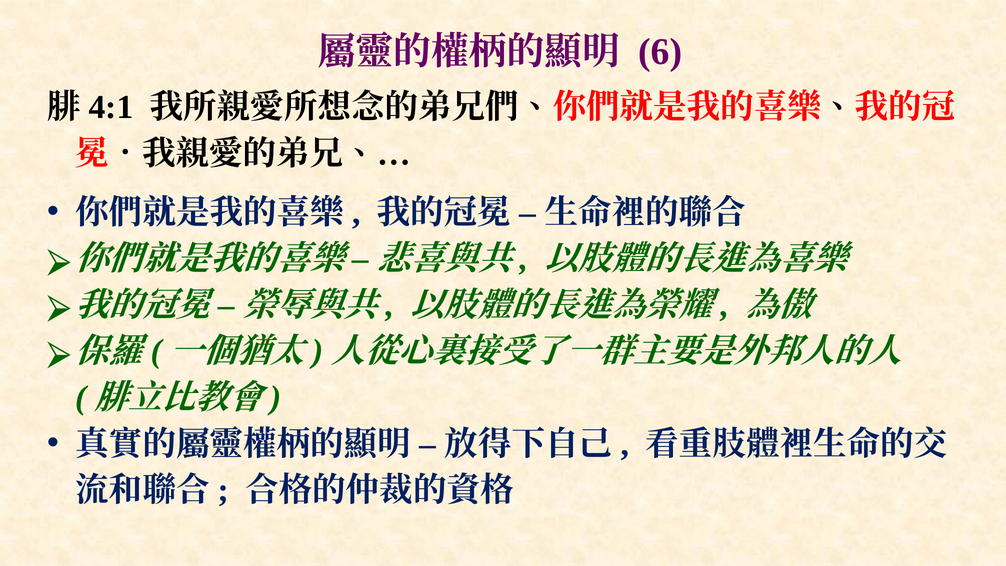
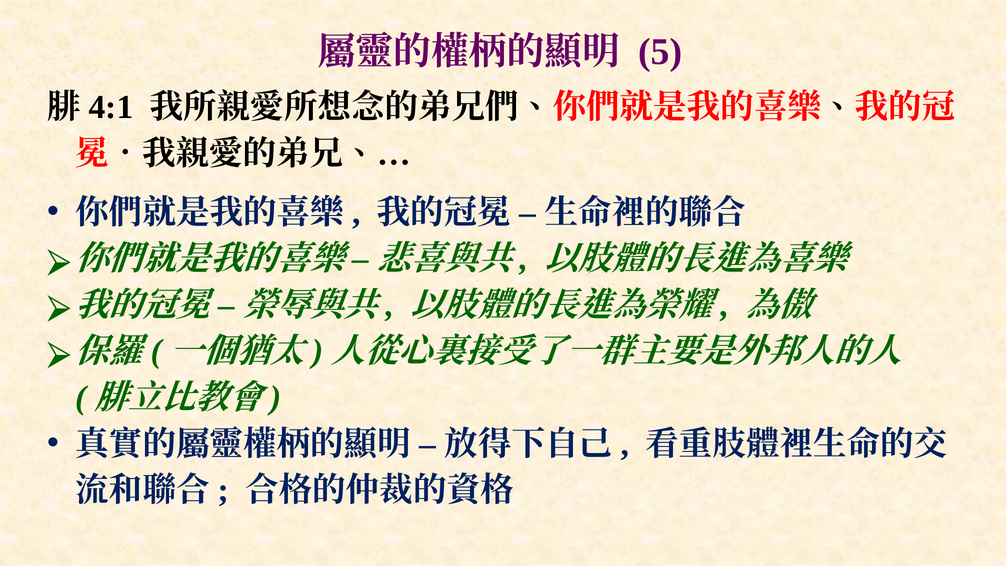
6: 6 -> 5 (660, 52)
